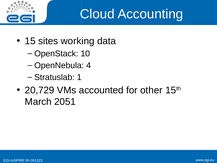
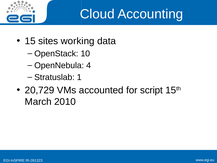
other: other -> script (151, 90)
2051: 2051 -> 2010 (65, 102)
